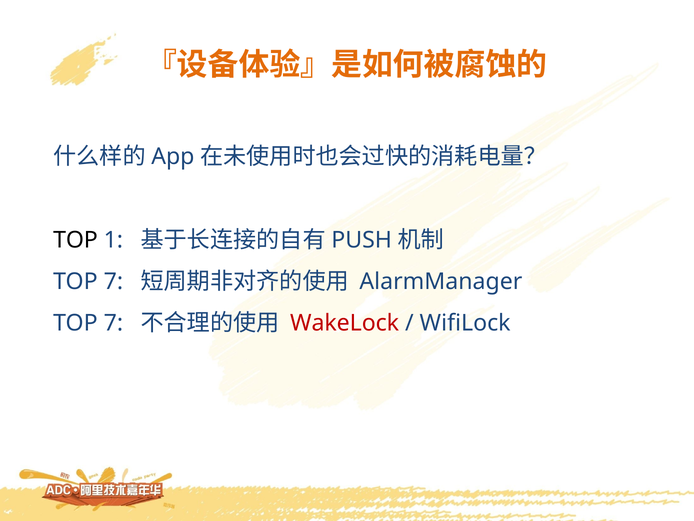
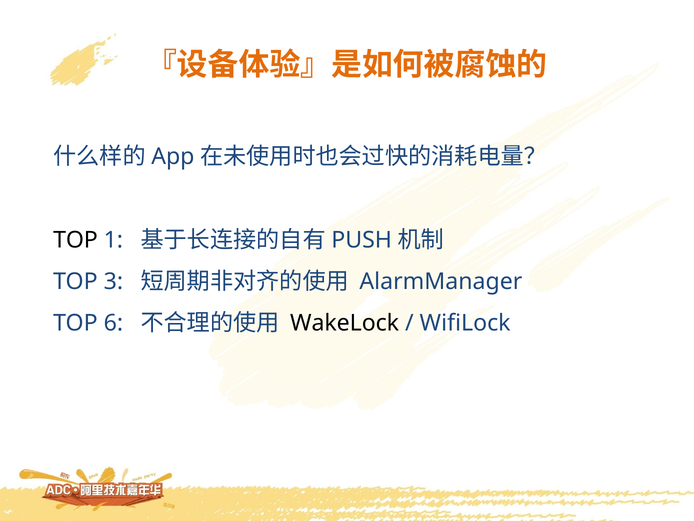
7: 7 -> 3 (113, 281)
7: 7 -> 6 (113, 323)
WakeLock colour: red -> black (345, 323)
